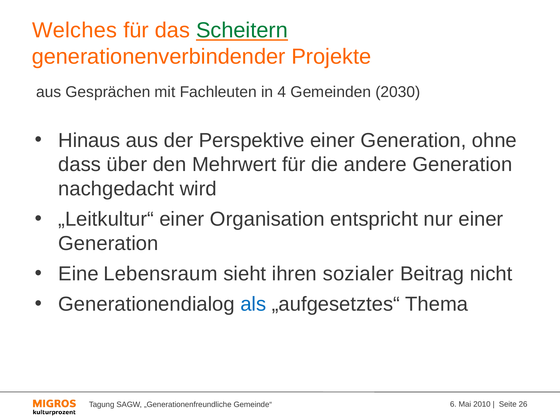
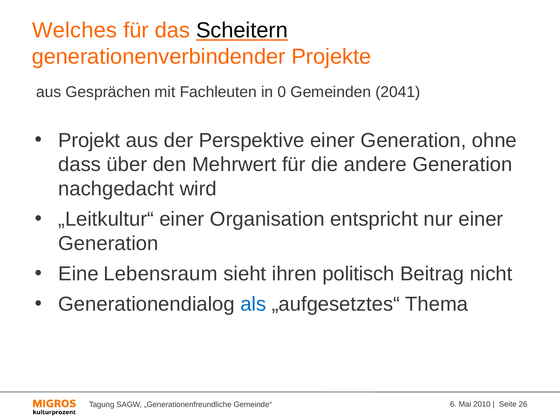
Scheitern colour: green -> black (242, 30)
4: 4 -> 0 (282, 92)
2030: 2030 -> 2041 (398, 92)
Hinaus: Hinaus -> Projekt (89, 140)
sozialer: sozialer -> politisch (359, 274)
